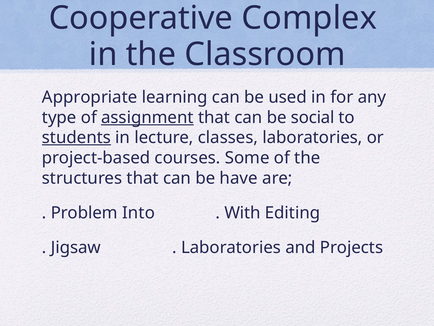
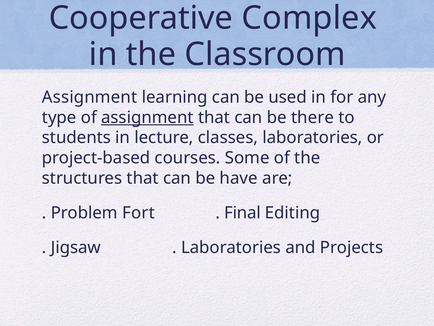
Appropriate: Appropriate -> Assignment (90, 97)
social: social -> there (313, 117)
students underline: present -> none (76, 137)
Into: Into -> Fort (138, 213)
With: With -> Final (243, 213)
